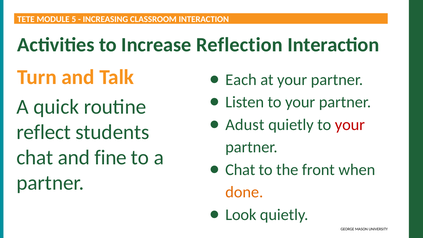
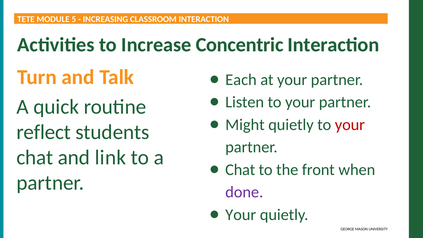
Reflection: Reflection -> Concentric (240, 45)
Adust: Adust -> Might (245, 125)
fine: fine -> link (110, 158)
done colour: orange -> purple (244, 192)
Look: Look -> Your (241, 215)
